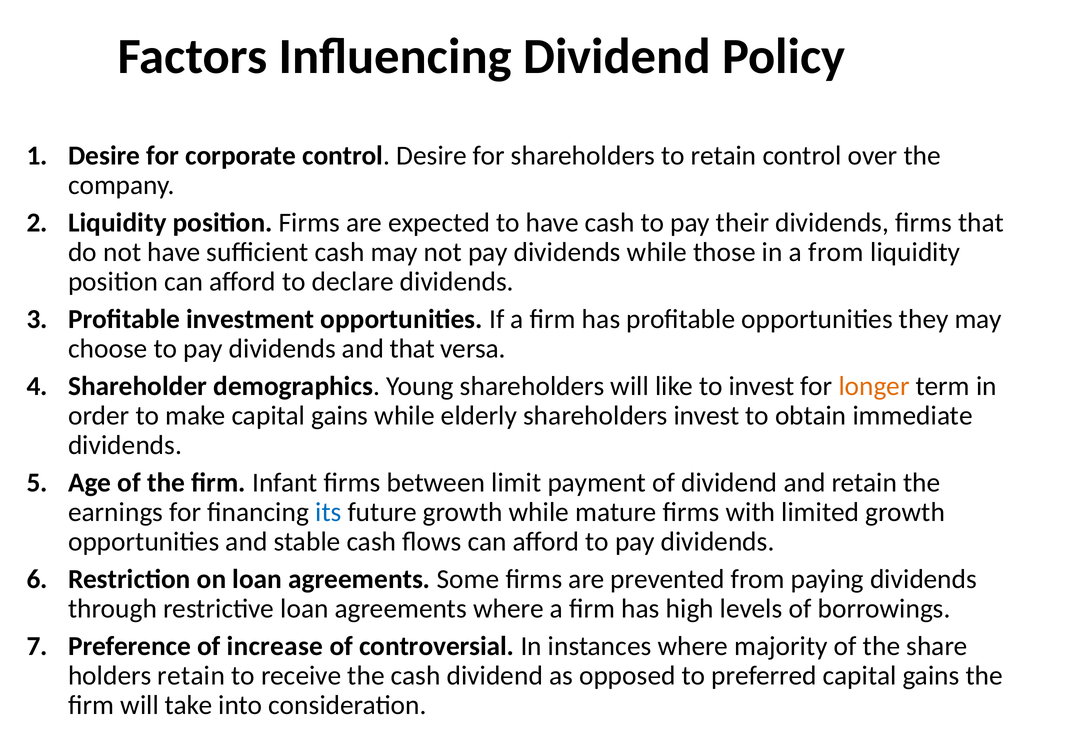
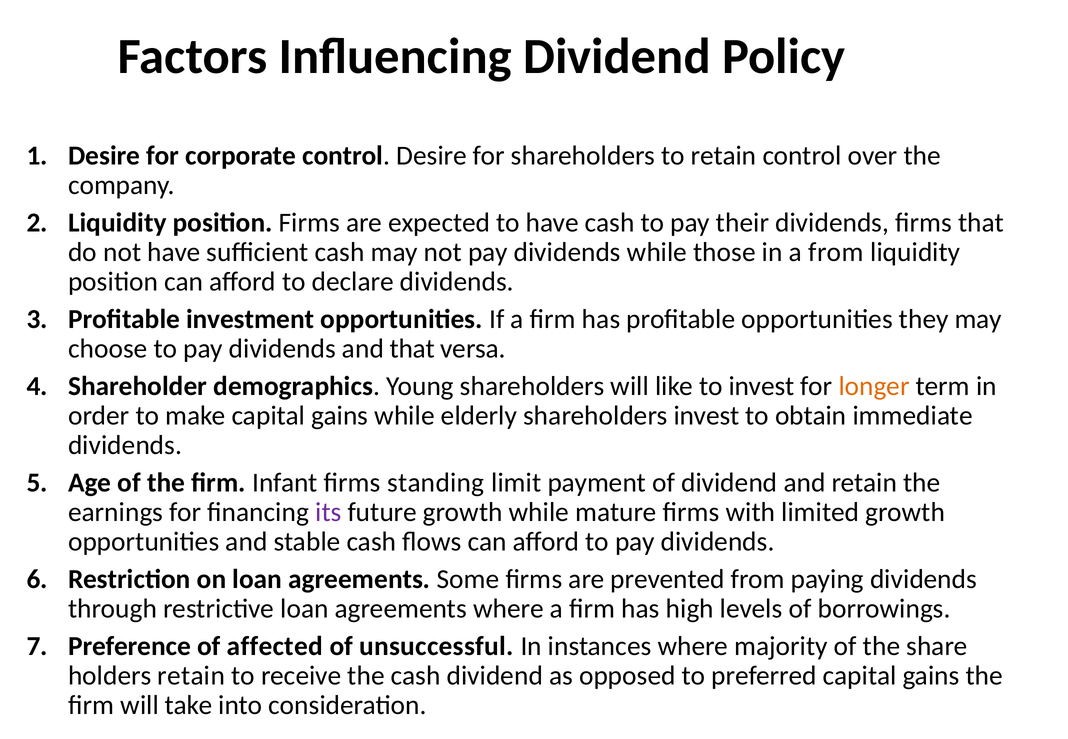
between: between -> standing (436, 483)
its colour: blue -> purple (328, 513)
increase: increase -> affected (275, 647)
controversial: controversial -> unsuccessful (436, 647)
